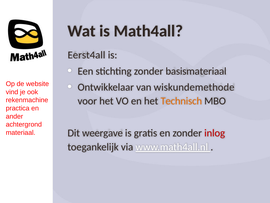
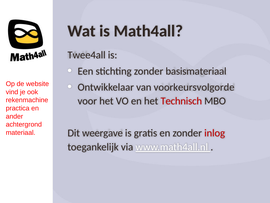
Eerst4all: Eerst4all -> Twee4all (87, 55)
wiskundemethode: wiskundemethode -> voorkeursvolgorde (194, 87)
Technisch colour: orange -> red (181, 101)
